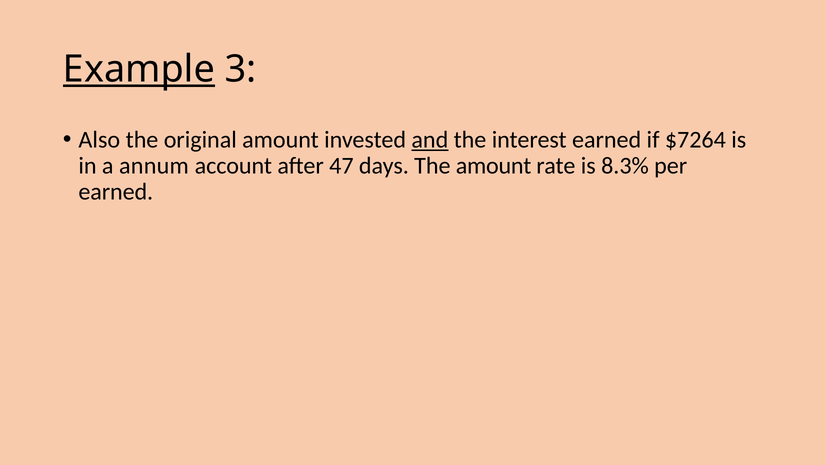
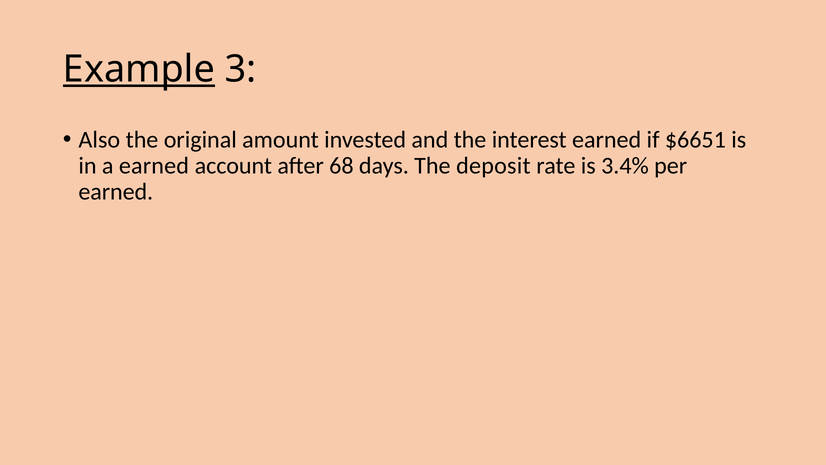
and underline: present -> none (430, 140)
$7264: $7264 -> $6651 (695, 140)
a annum: annum -> earned (154, 166)
47: 47 -> 68 (341, 166)
The amount: amount -> deposit (493, 166)
8.3%: 8.3% -> 3.4% (625, 166)
